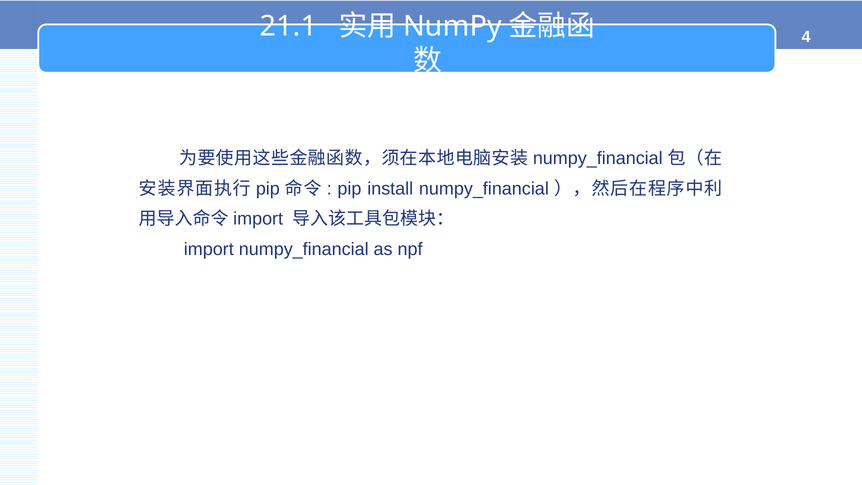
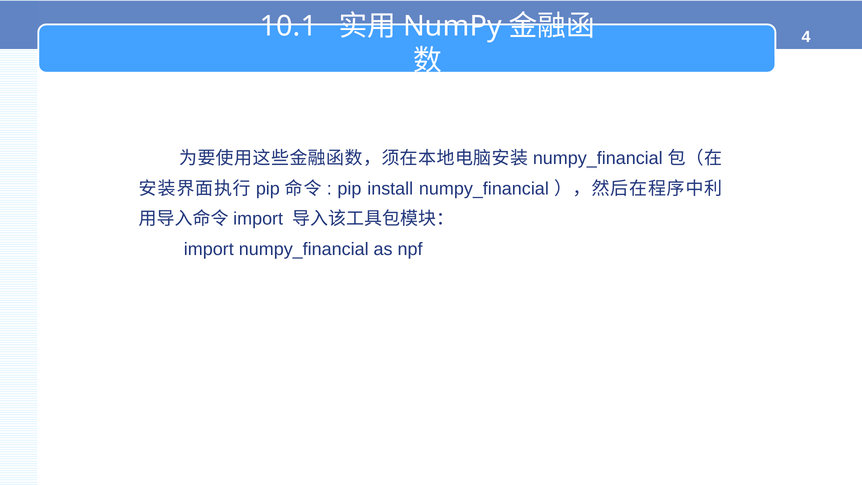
21.1: 21.1 -> 10.1 (289, 26)
